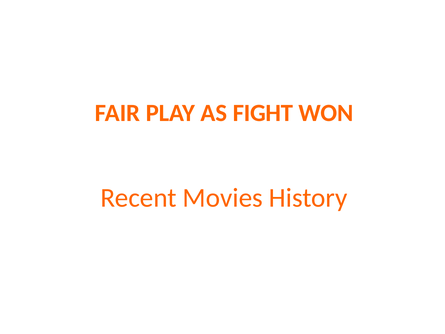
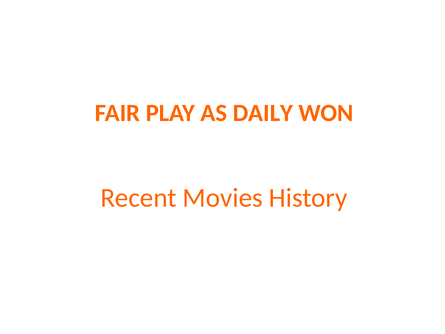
FIGHT: FIGHT -> DAILY (263, 113)
